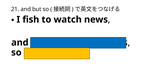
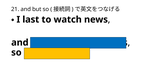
fish: fish -> last (31, 19)
